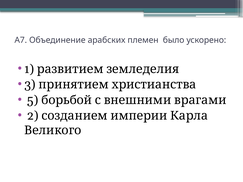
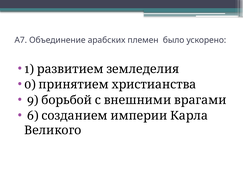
3: 3 -> 0 (30, 85)
5: 5 -> 9 (33, 100)
2: 2 -> 6 (33, 116)
